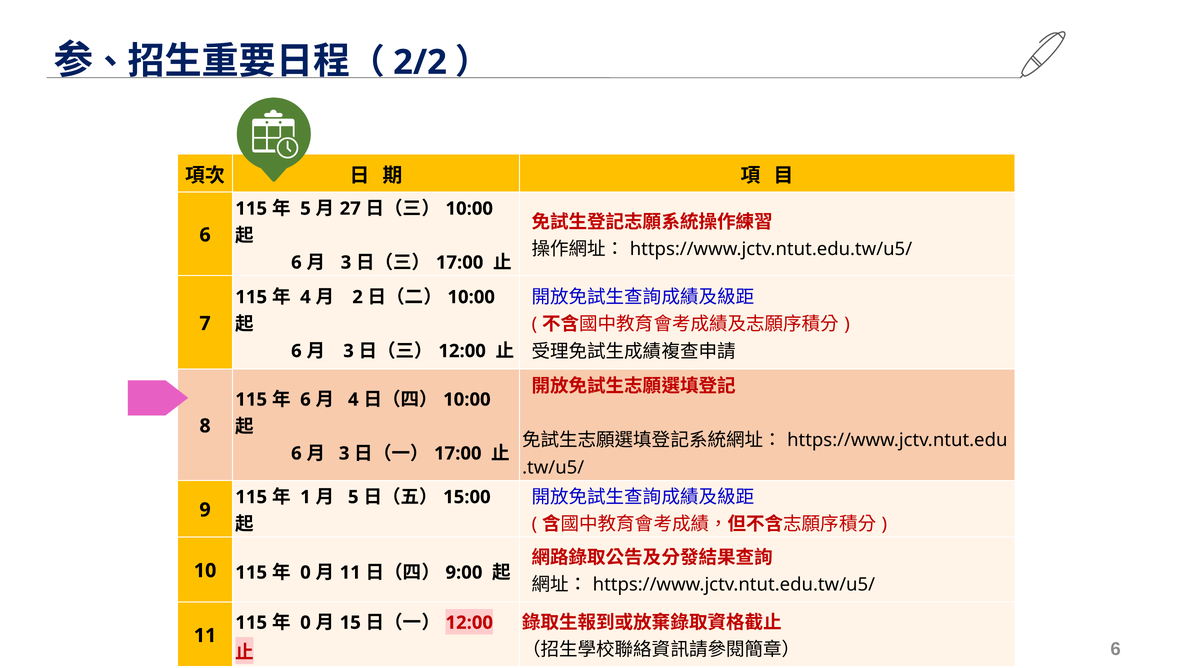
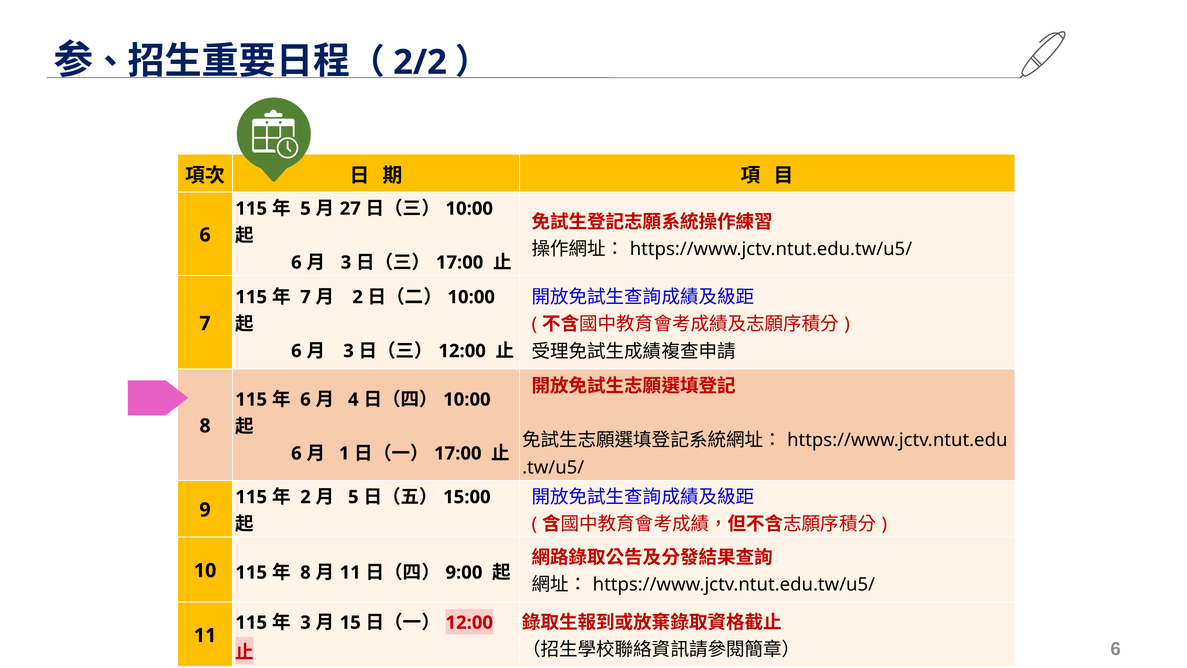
4: 4 -> 7 (305, 297)
3: 3 -> 1 (344, 453)
1: 1 -> 2 (305, 497)
0: 0 -> 8 (305, 572)
0: 0 -> 3 (305, 622)
